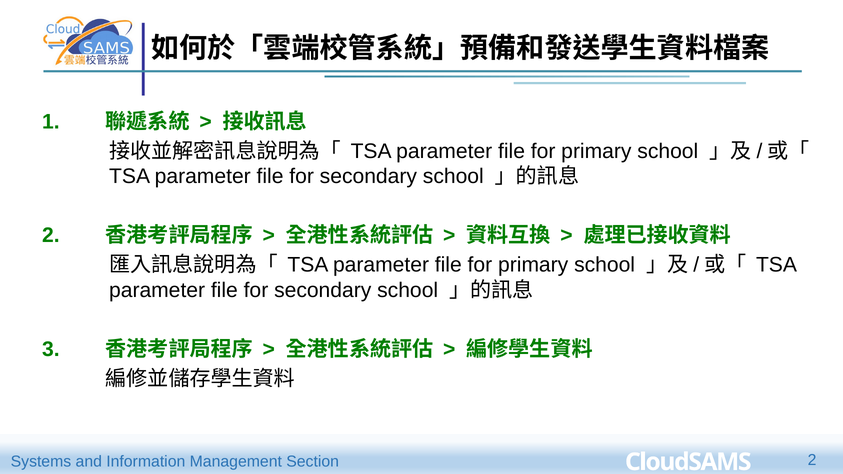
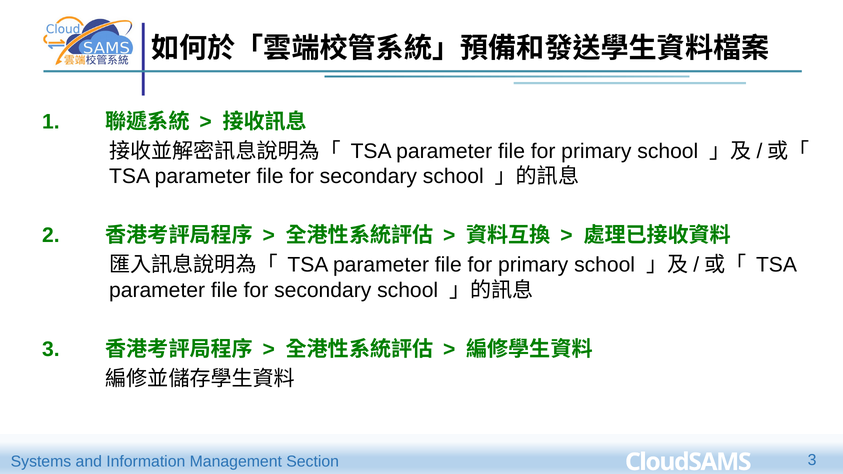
2: 2 -> 3 (812, 460)
